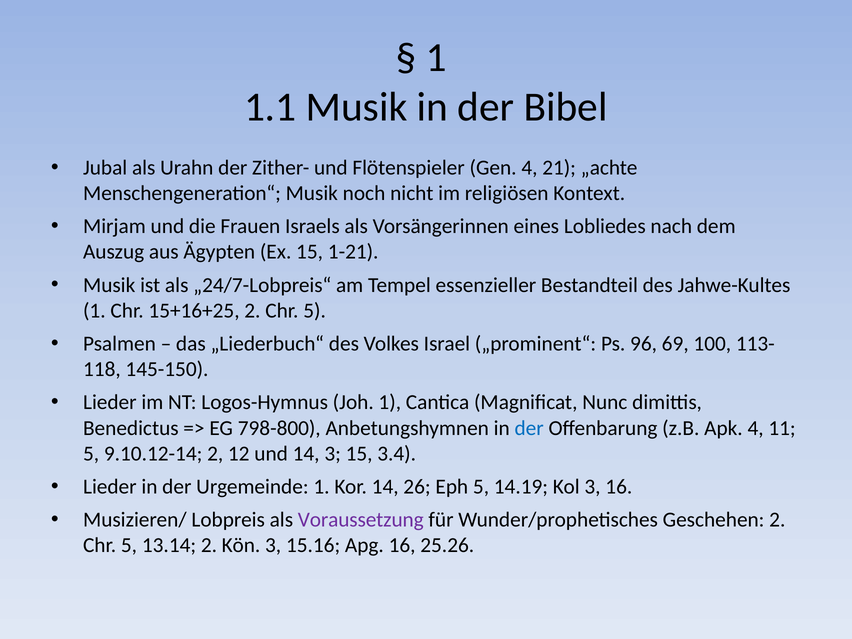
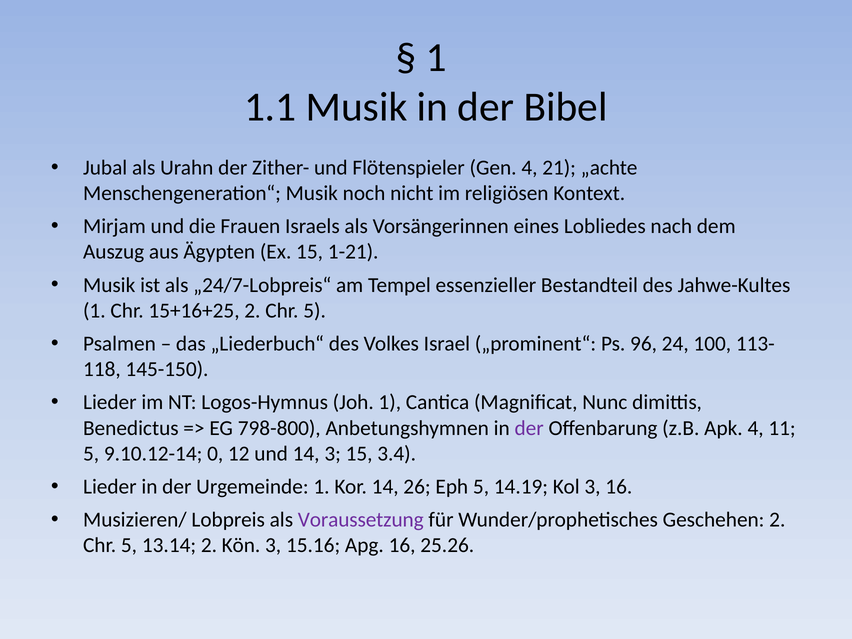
69: 69 -> 24 (675, 344)
der colour: blue -> purple (529, 428)
9.10.12-14 2: 2 -> 0 (215, 454)
